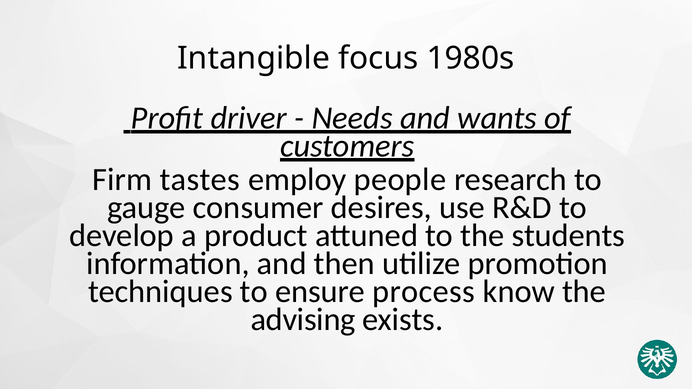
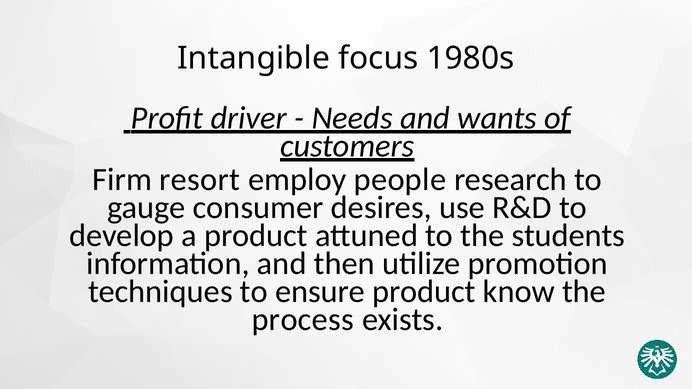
tastes: tastes -> resort (200, 180)
ensure process: process -> product (424, 292)
advising: advising -> process (303, 320)
